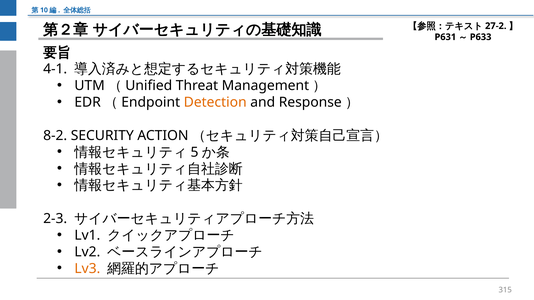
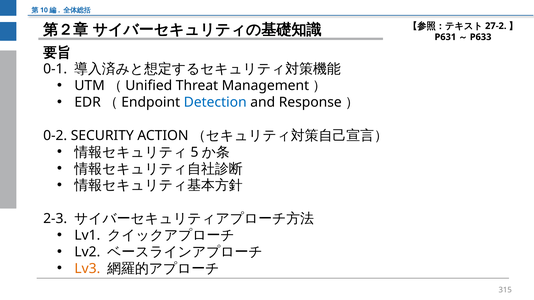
4-1: 4-1 -> 0-1 (55, 69)
Detection colour: orange -> blue (215, 102)
8-2: 8-2 -> 0-2 (55, 136)
